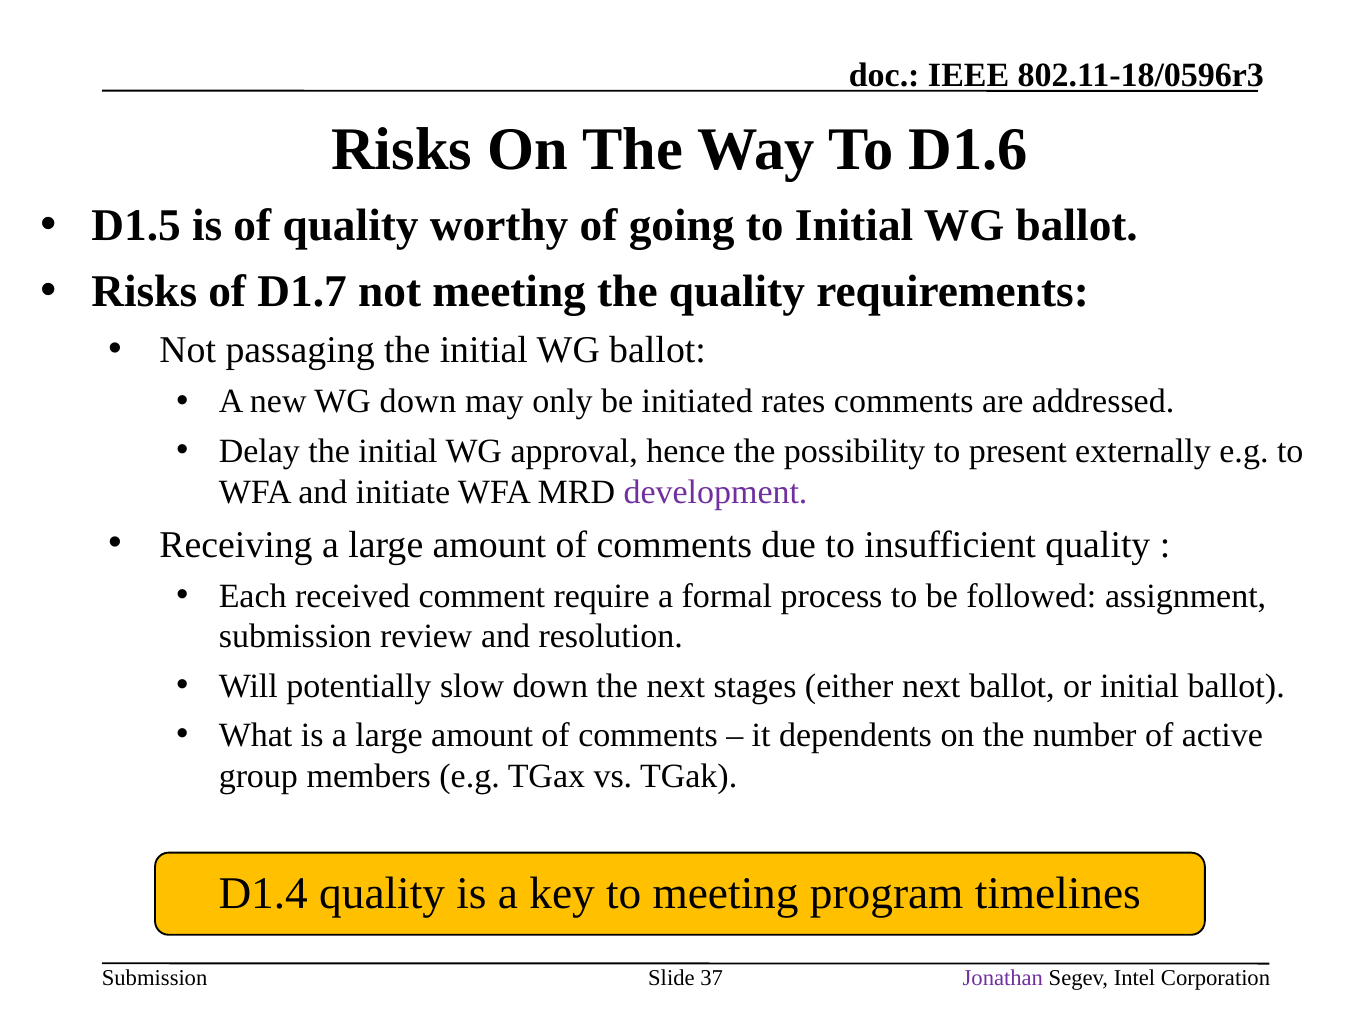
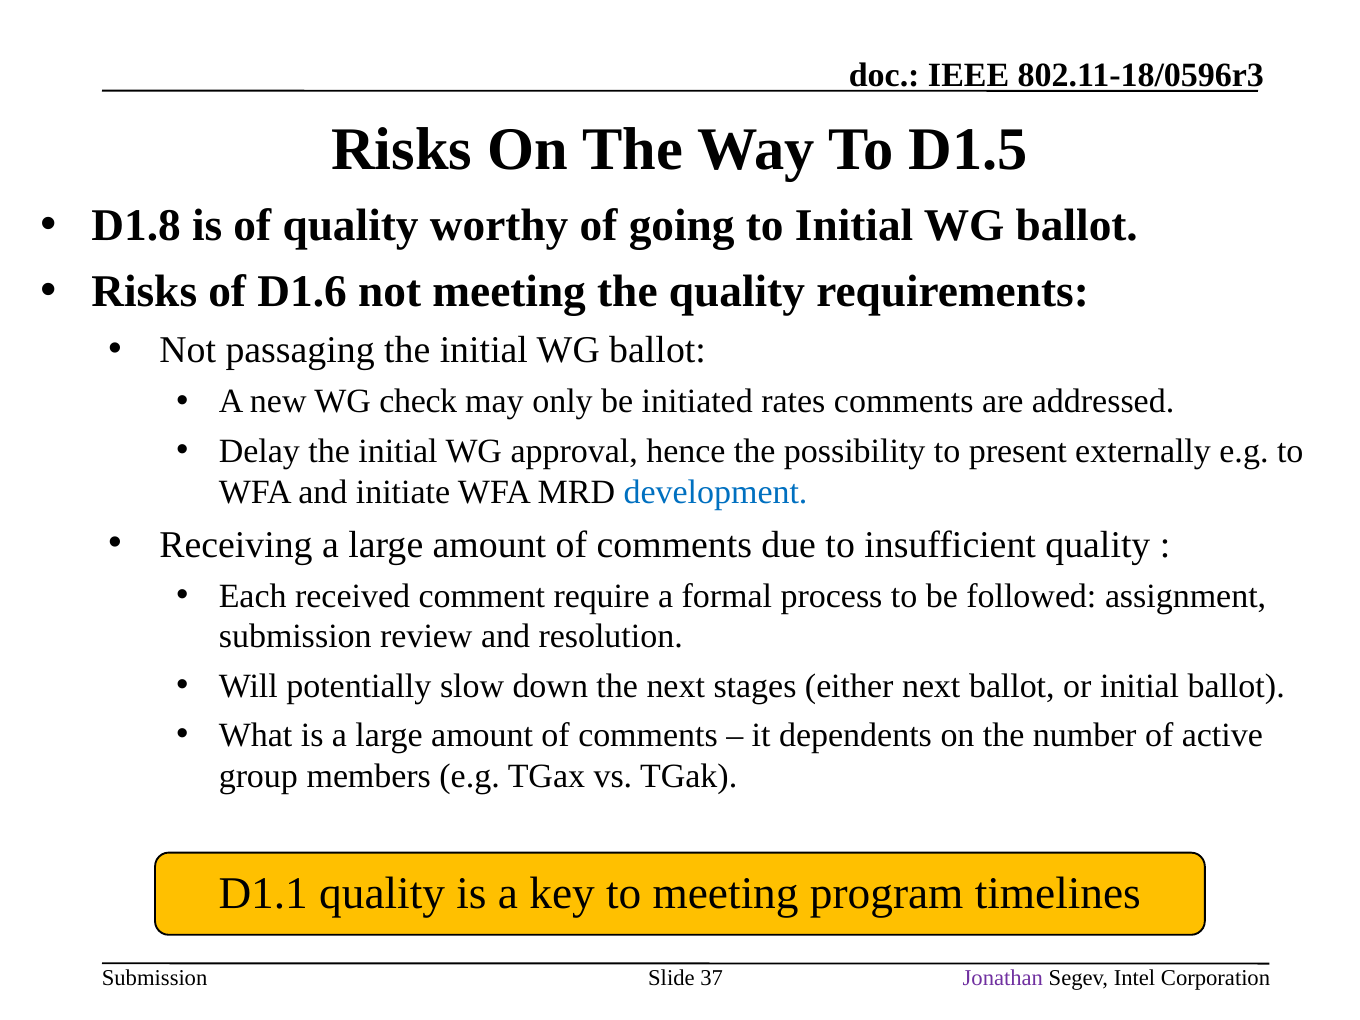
D1.6: D1.6 -> D1.5 (968, 150)
D1.5: D1.5 -> D1.8 (136, 226)
D1.7: D1.7 -> D1.6 (302, 292)
WG down: down -> check (418, 402)
development colour: purple -> blue (716, 492)
D1.4: D1.4 -> D1.1 (263, 894)
